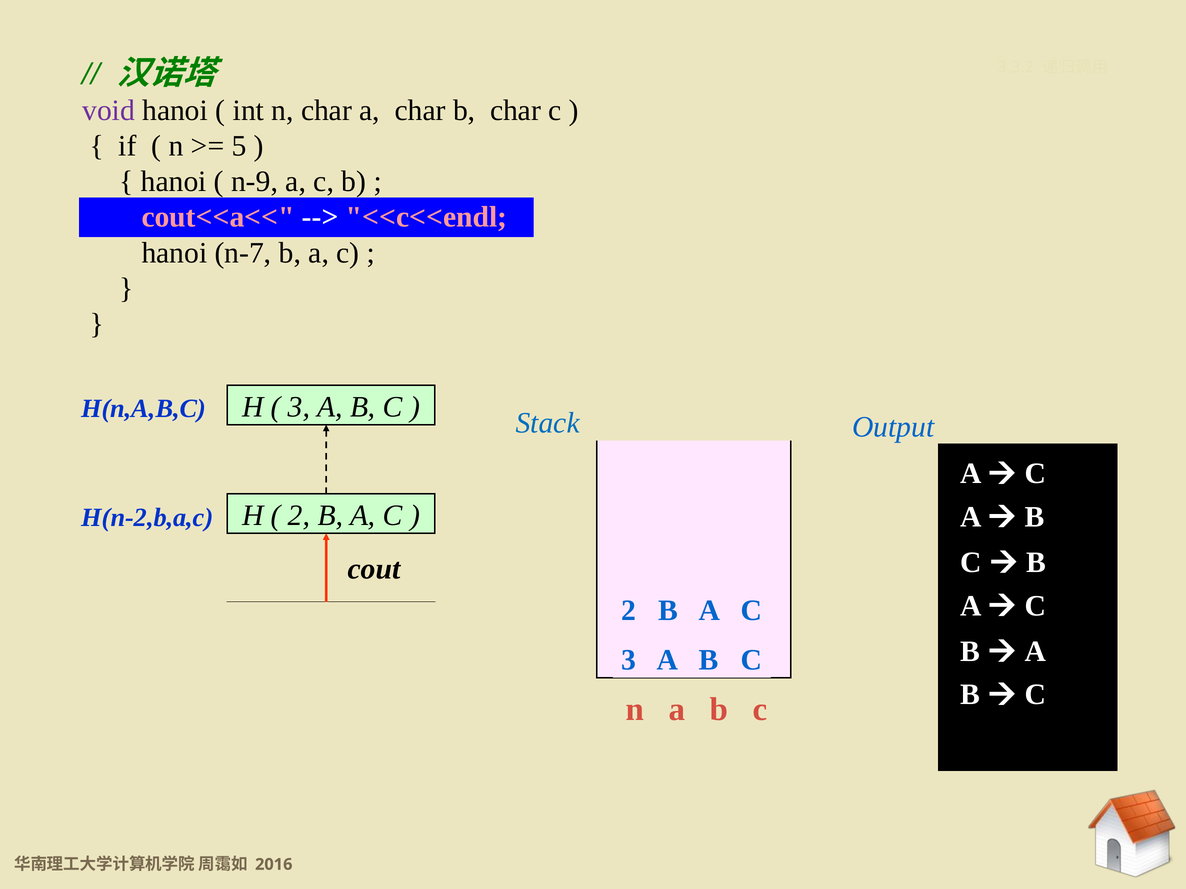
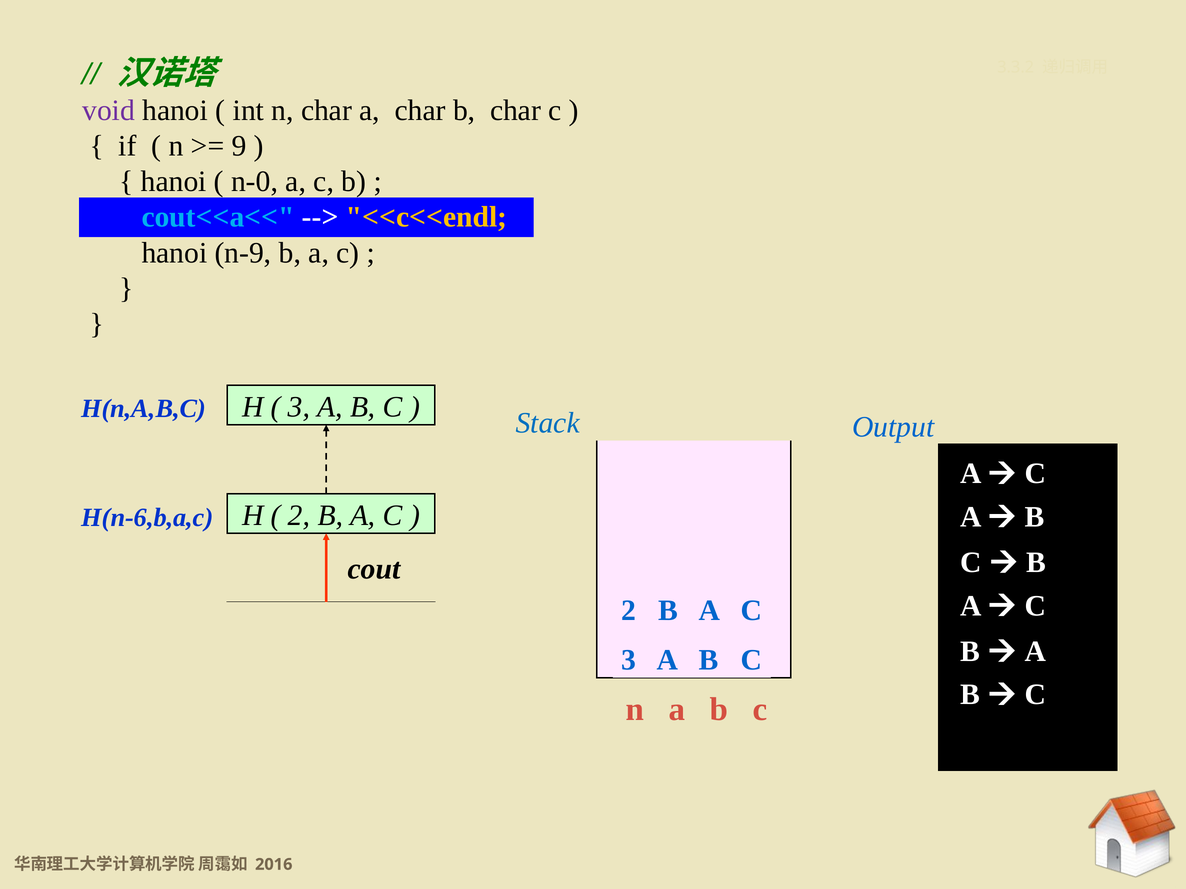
5: 5 -> 9 (239, 146)
n-9: n-9 -> n-0 (255, 182)
cout<<a<< colour: pink -> light blue (218, 217)
<<c<<endl colour: pink -> yellow (427, 217)
n-7: n-7 -> n-9 (243, 253)
H(n-2,b,a,c: H(n-2,b,a,c -> H(n-6,b,a,c (147, 518)
